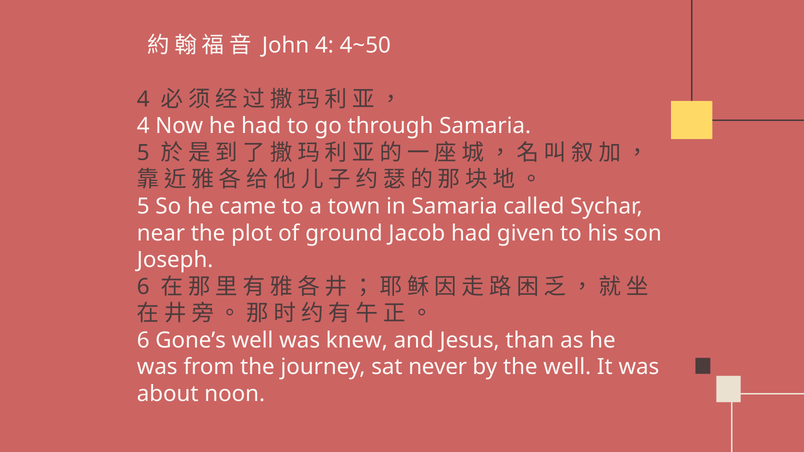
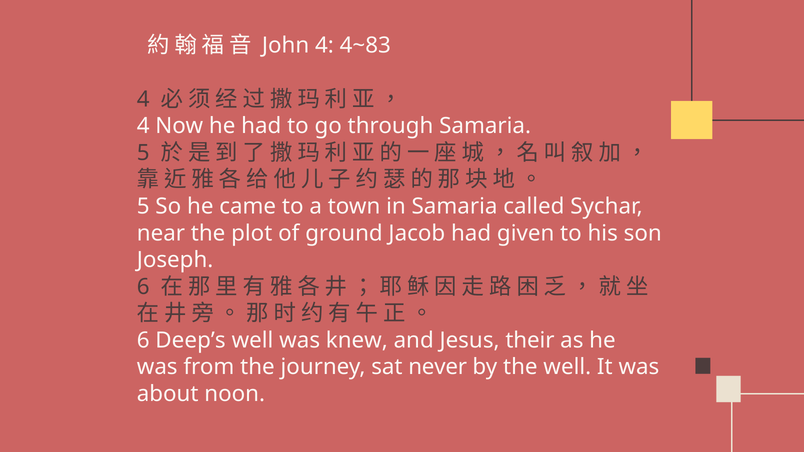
4~50: 4~50 -> 4~83 (365, 46)
Gone’s: Gone’s -> Deep’s (191, 341)
than: than -> their (530, 341)
